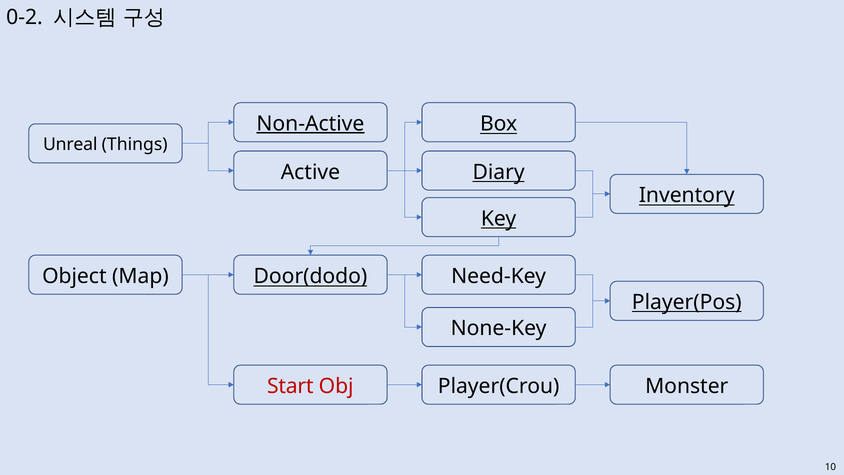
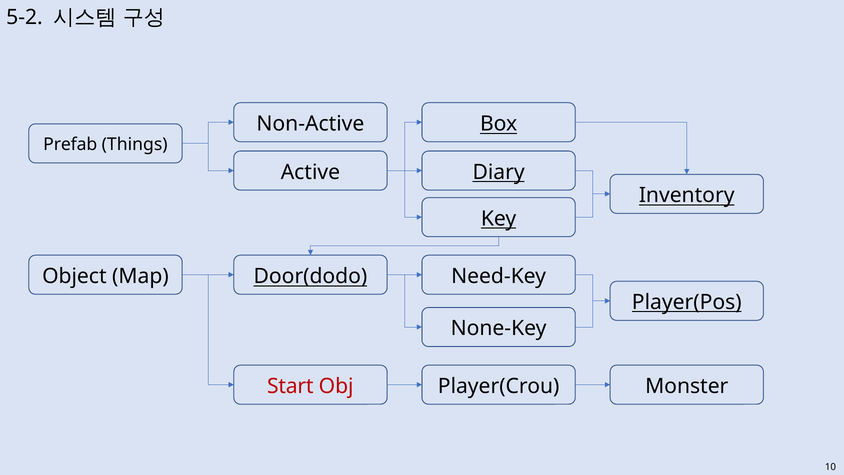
0-2: 0-2 -> 5-2 (24, 17)
Non-Active underline: present -> none (310, 124)
Unreal: Unreal -> Prefab (70, 145)
